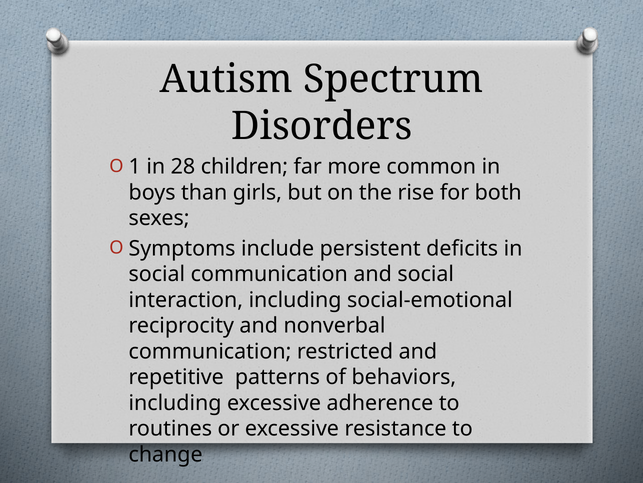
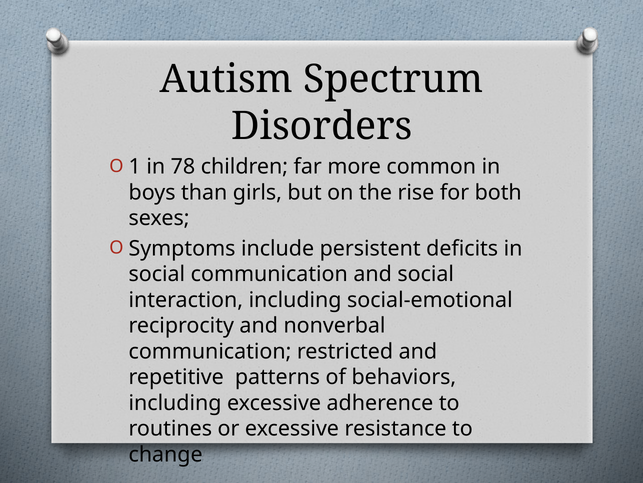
28: 28 -> 78 (183, 167)
